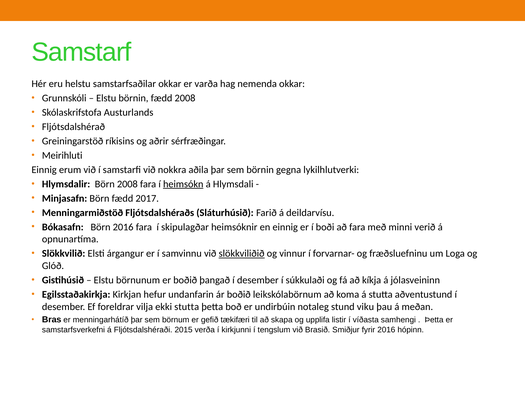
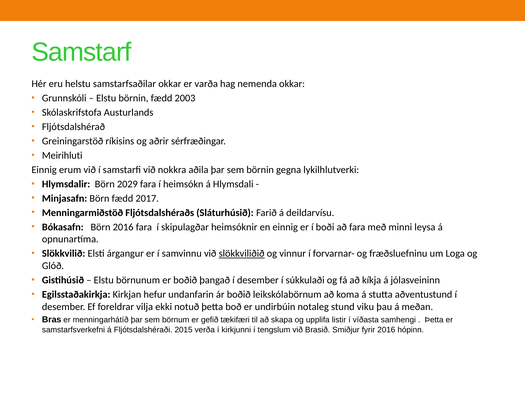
fædd 2008: 2008 -> 2003 (185, 98)
Börn 2008: 2008 -> 2029 (127, 184)
heimsókn underline: present -> none (183, 184)
verið: verið -> leysa (425, 227)
ekki stutta: stutta -> notuð (187, 307)
